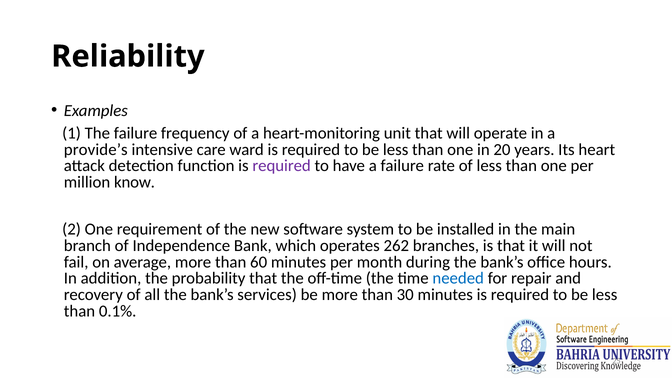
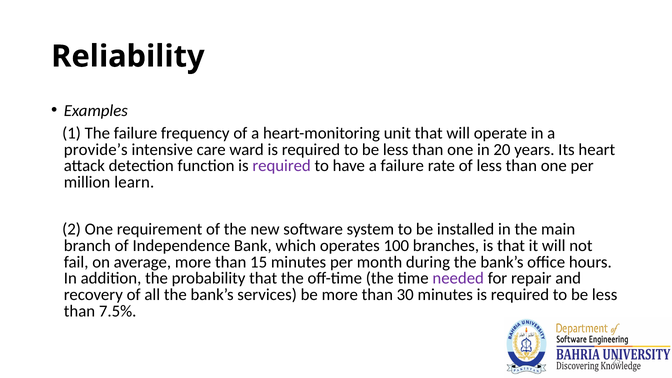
know: know -> learn (134, 182)
262: 262 -> 100 (396, 246)
60: 60 -> 15 (259, 262)
needed colour: blue -> purple (458, 278)
0.1%: 0.1% -> 7.5% (118, 311)
